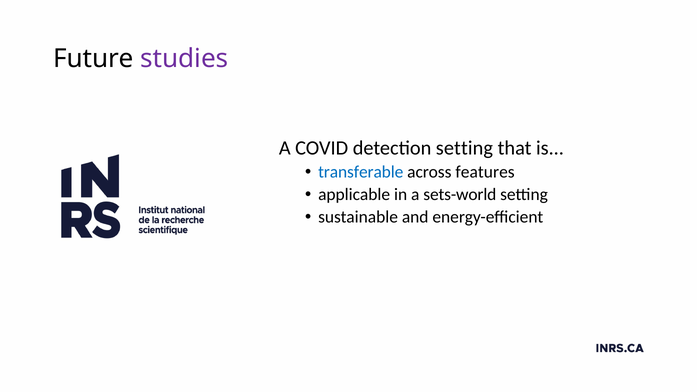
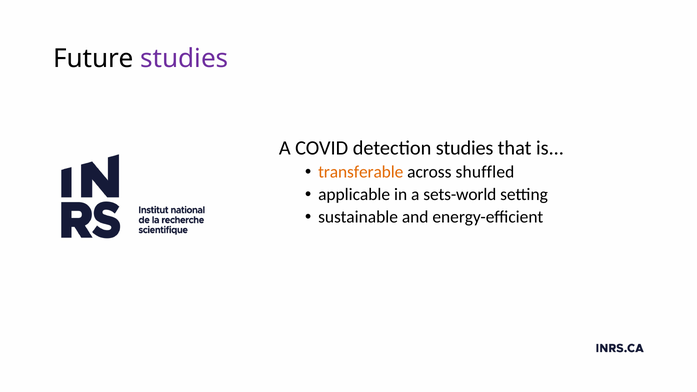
detection setting: setting -> studies (465, 148)
transferable colour: blue -> orange (361, 172)
features: features -> shuffled (485, 172)
